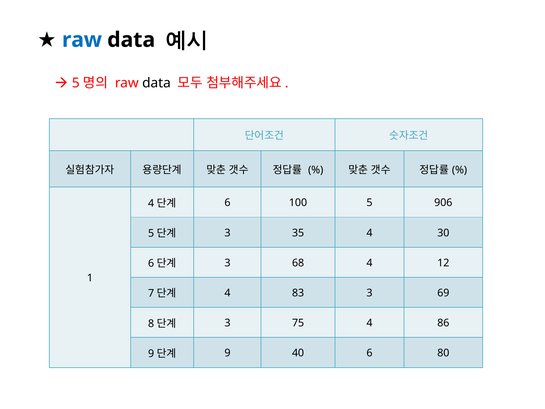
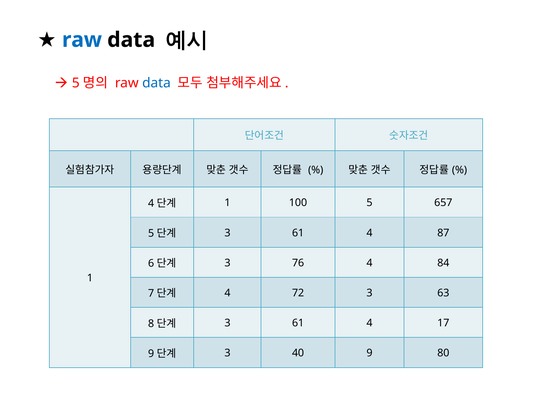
data colour: black -> blue (156, 83)
6: 6 -> 1 (227, 203)
906: 906 -> 657 (443, 203)
35: 35 -> 61 (298, 233)
30: 30 -> 87 (443, 233)
68: 68 -> 76 (298, 263)
12: 12 -> 84 (443, 263)
83: 83 -> 72 (298, 293)
69: 69 -> 63 (443, 293)
75: 75 -> 61 (298, 323)
86: 86 -> 17 (443, 323)
9: 9 -> 3 (227, 353)
40 6: 6 -> 9 (369, 353)
